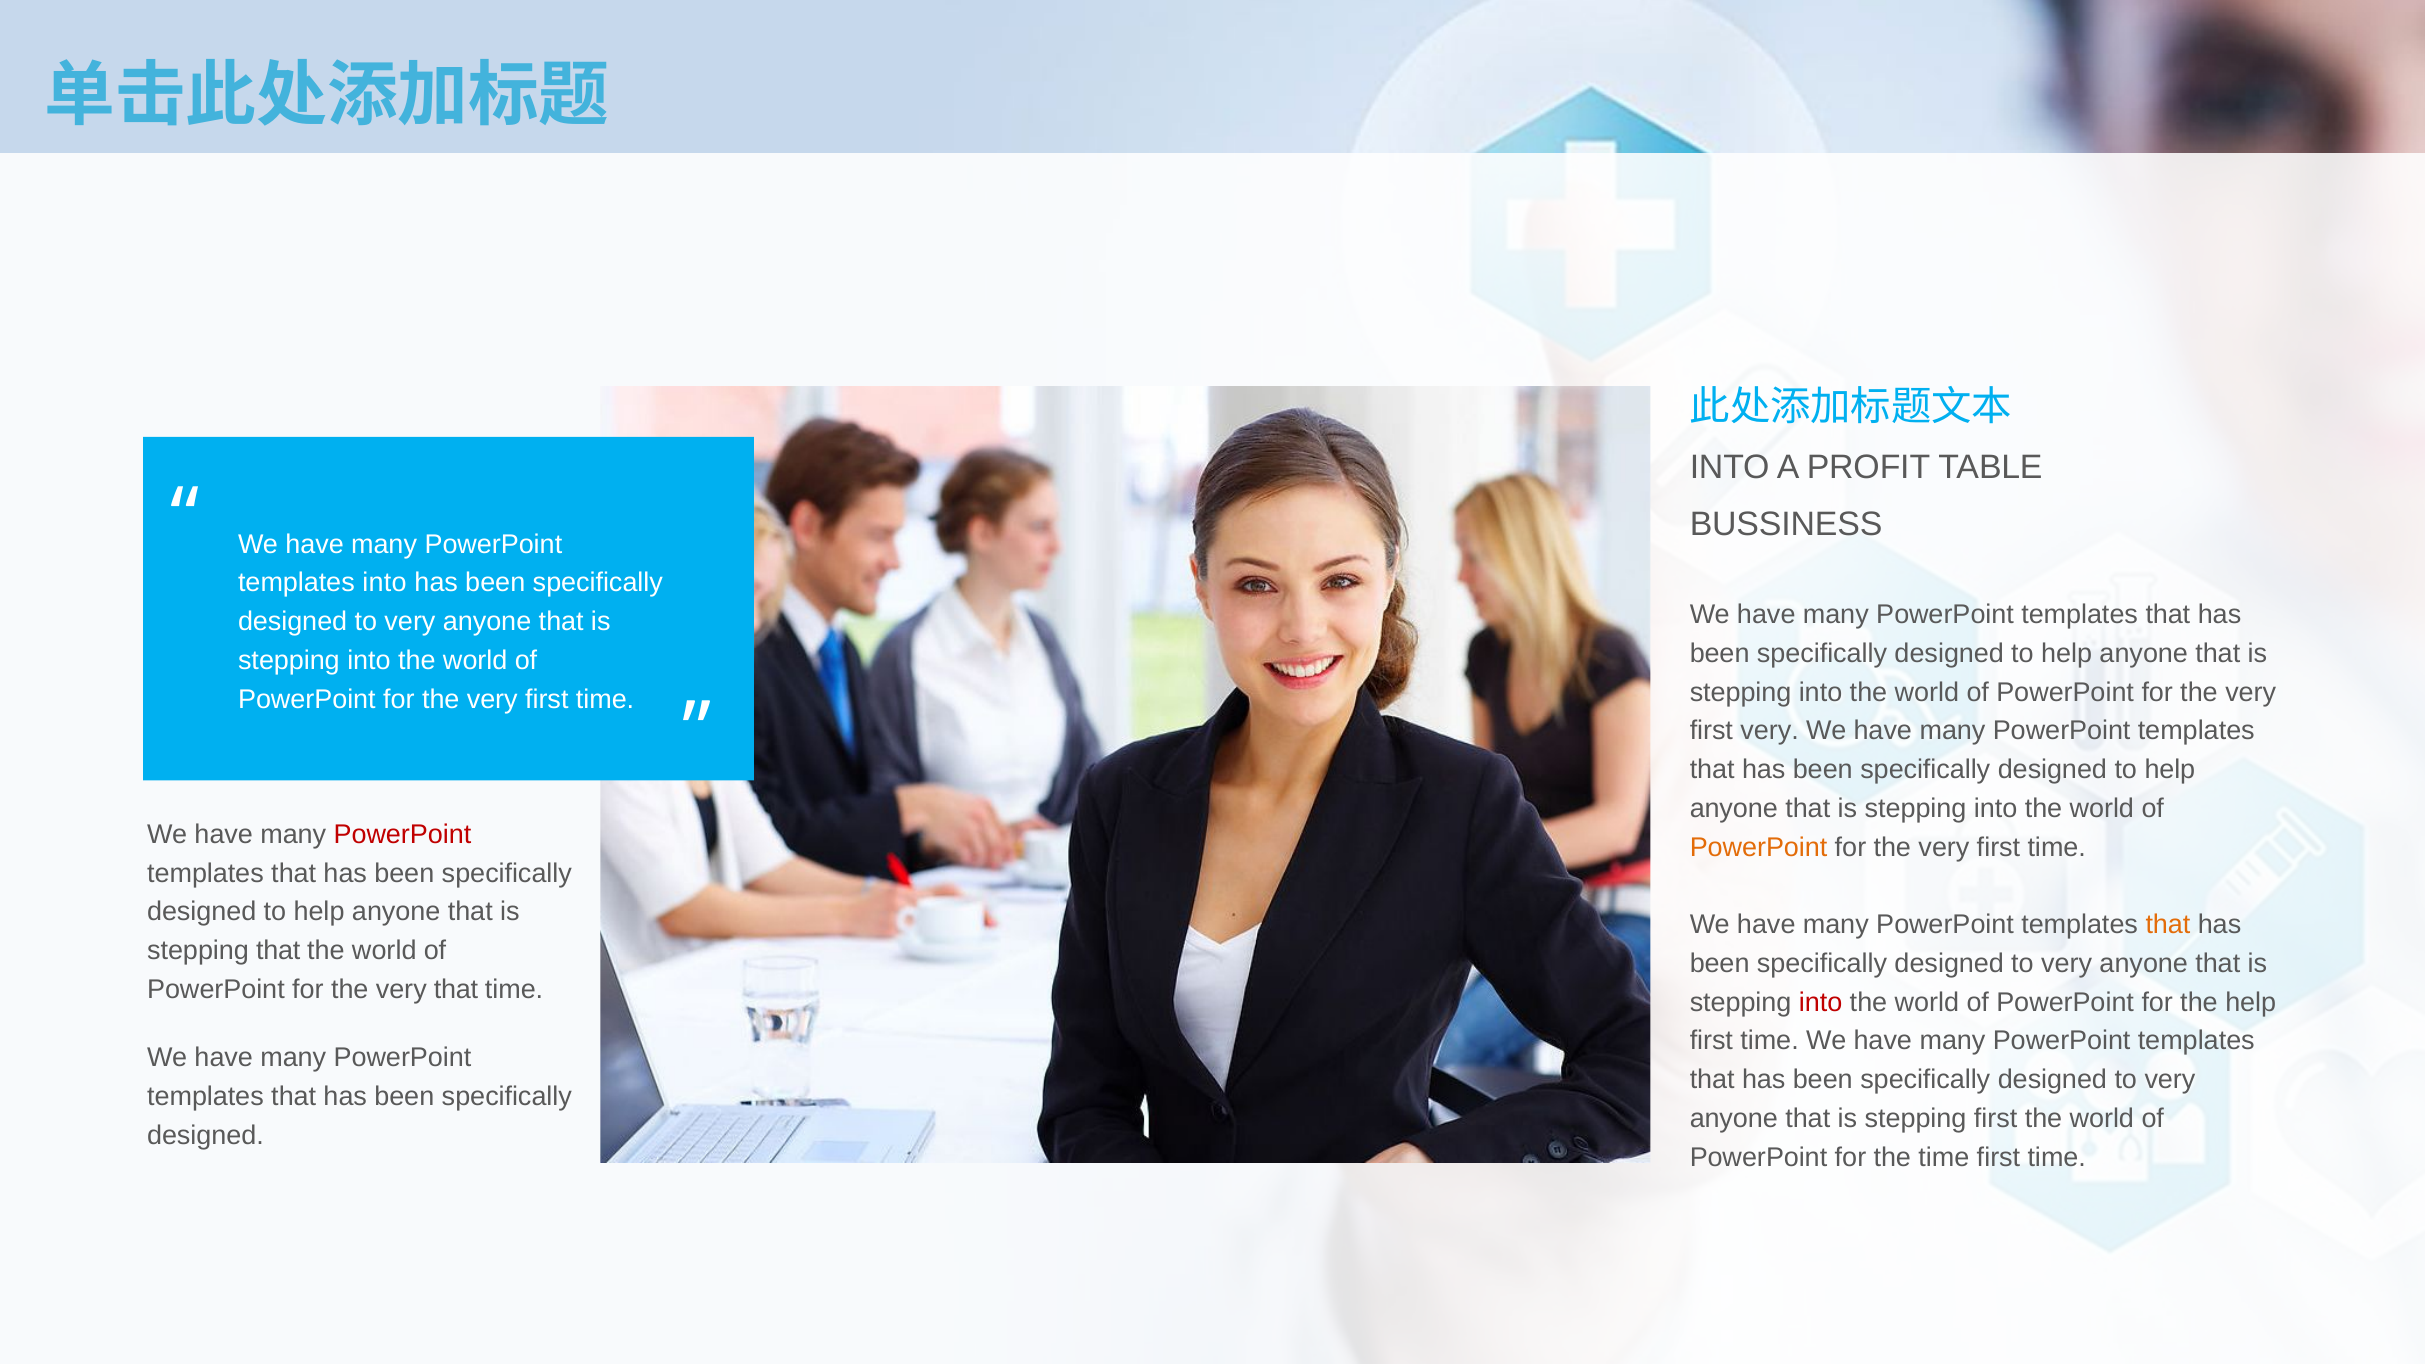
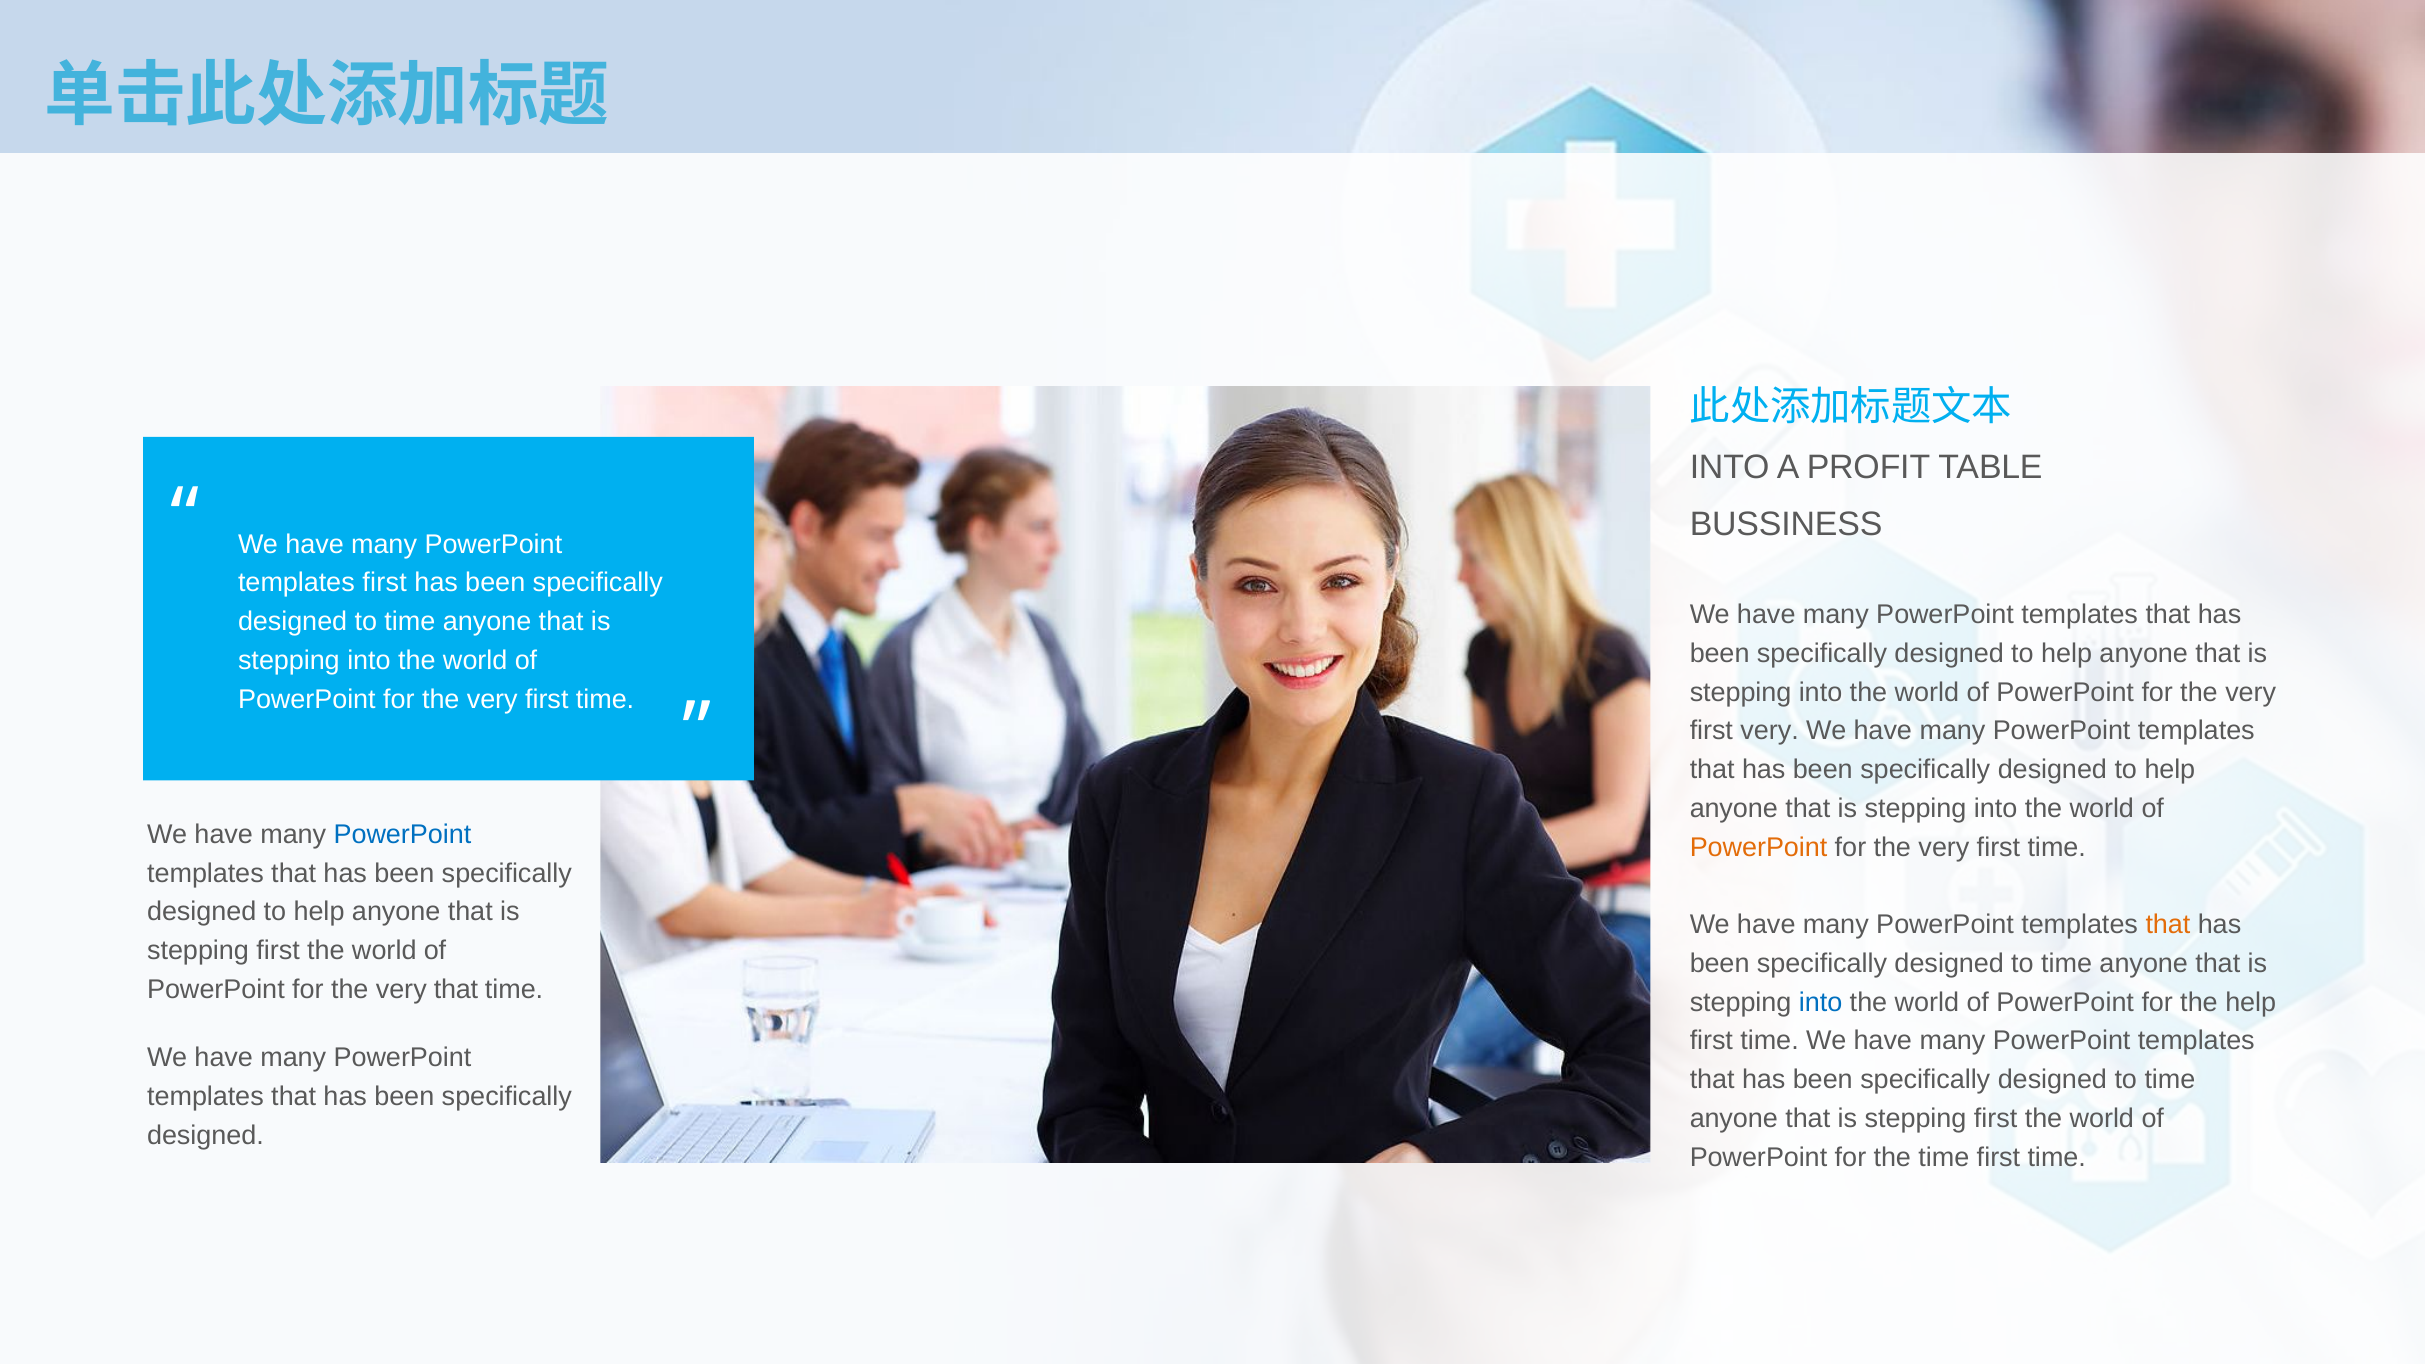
templates into: into -> first (385, 583)
very: very -> time (410, 622)
PowerPoint colour: red -> blue (402, 834)
that: that -> first (278, 951)
very: very -> time (2067, 964)
into colour: red -> blue (1821, 1002)
very: very -> time (2170, 1080)
